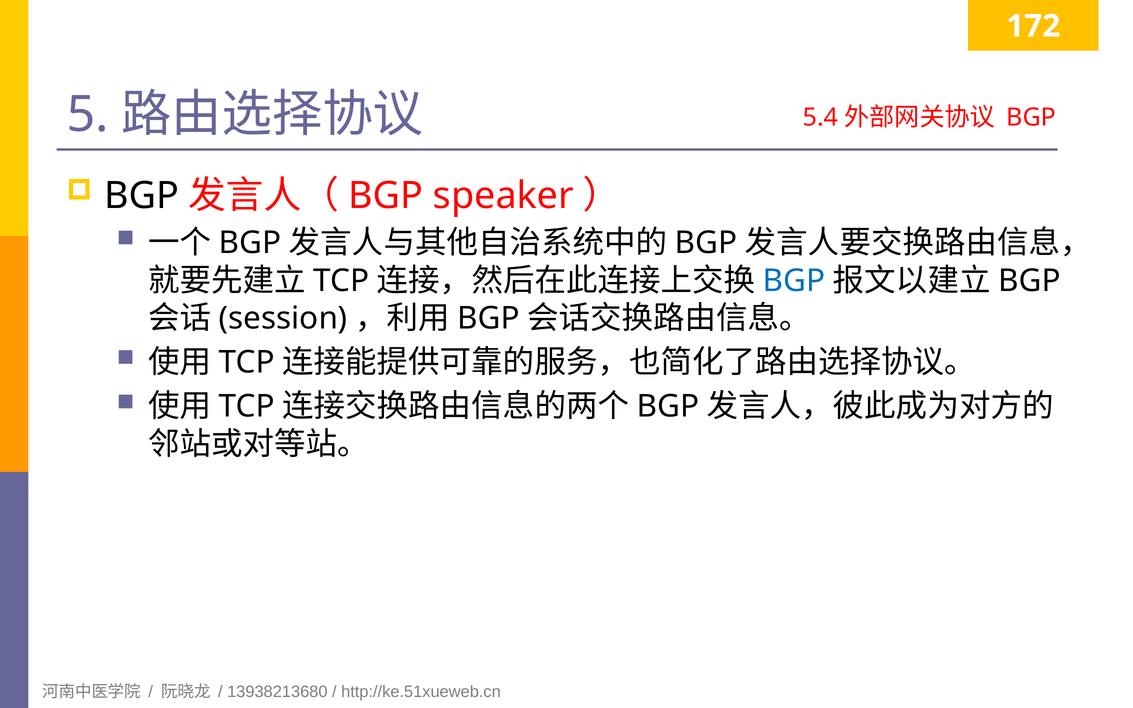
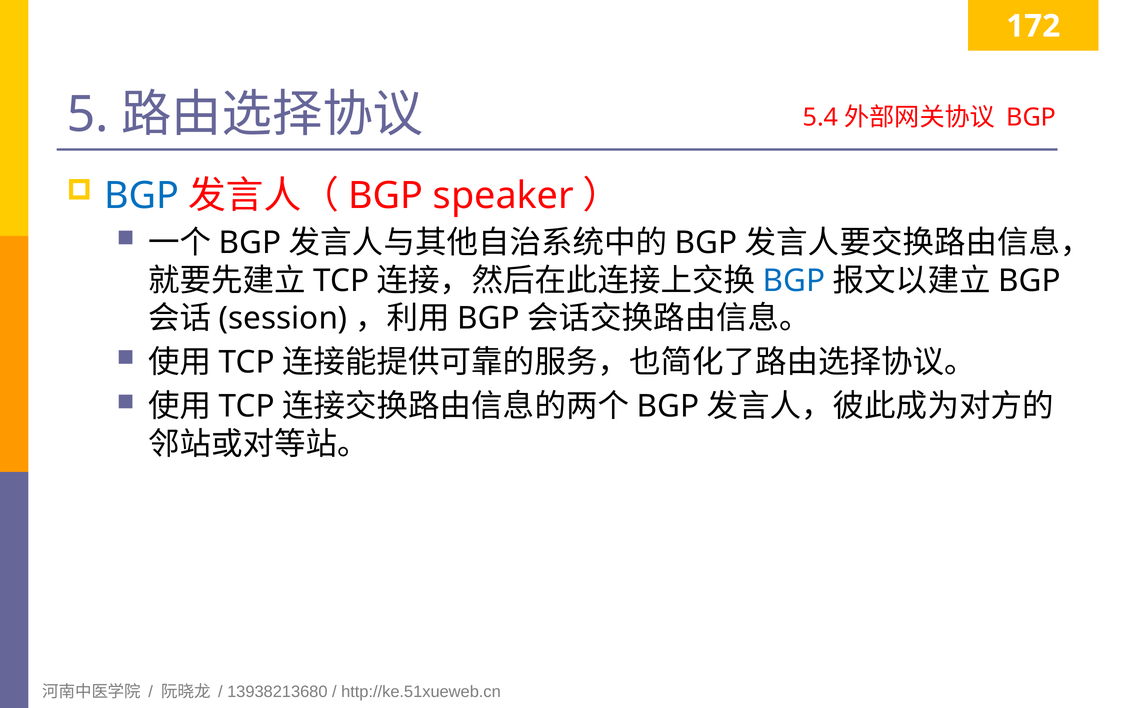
BGP colour: black -> blue (142, 196)
